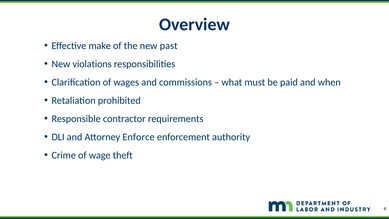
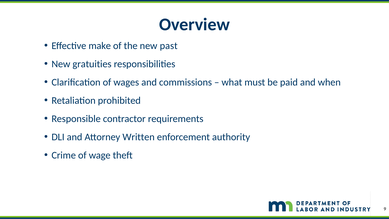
violations: violations -> gratuities (92, 64)
Enforce: Enforce -> Written (139, 137)
